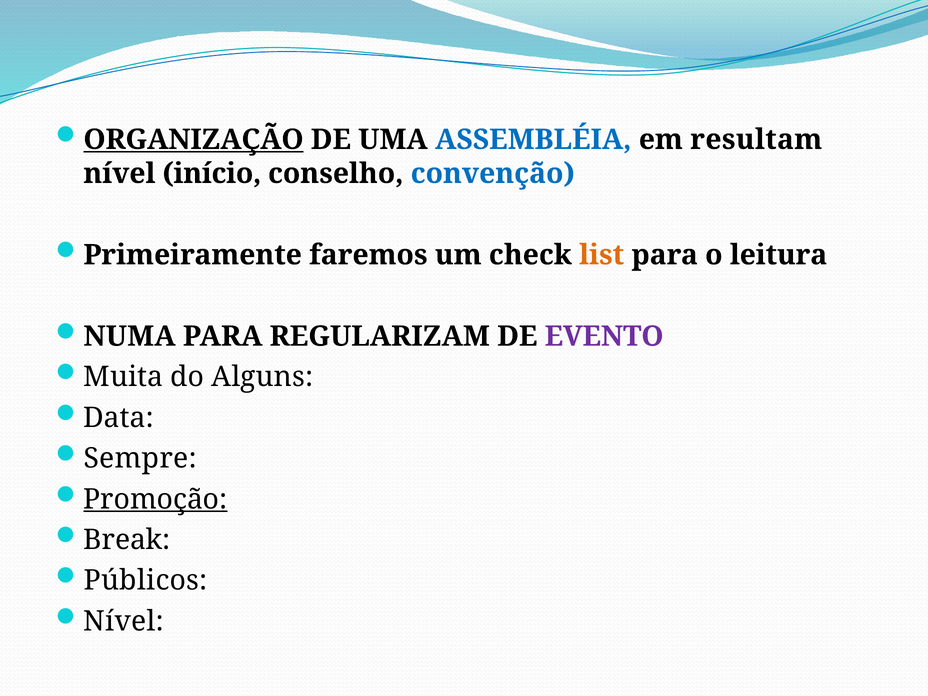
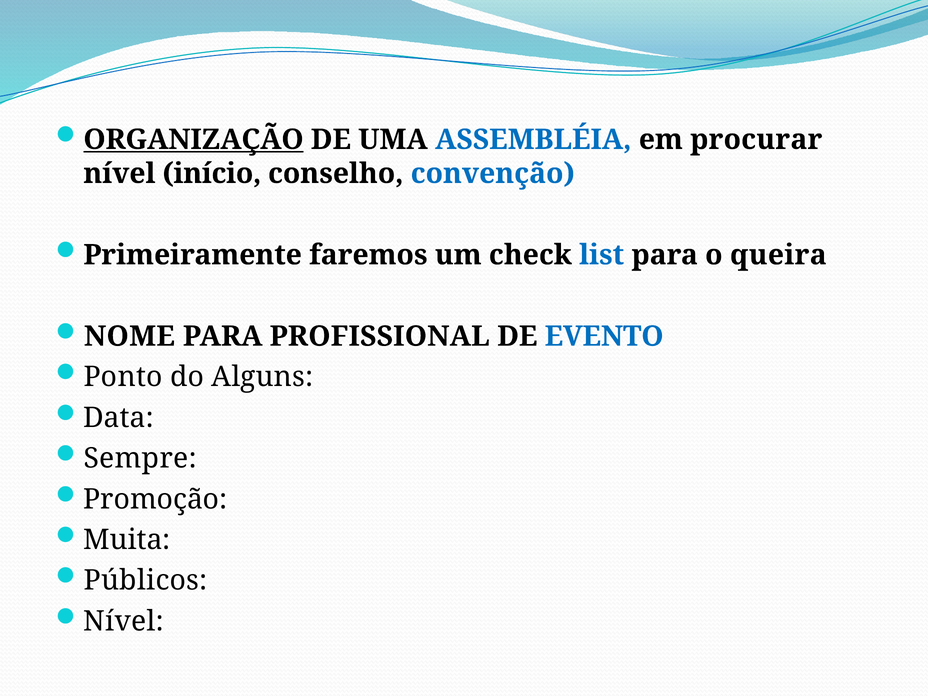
resultam: resultam -> procurar (756, 140)
list colour: orange -> blue (602, 255)
leitura: leitura -> queira (778, 255)
NUMA: NUMA -> NOME (129, 336)
REGULARIZAM: REGULARIZAM -> PROFISSIONAL (380, 336)
EVENTO colour: purple -> blue (604, 336)
Muita: Muita -> Ponto (123, 377)
Promoção underline: present -> none (155, 499)
Break: Break -> Muita (127, 540)
